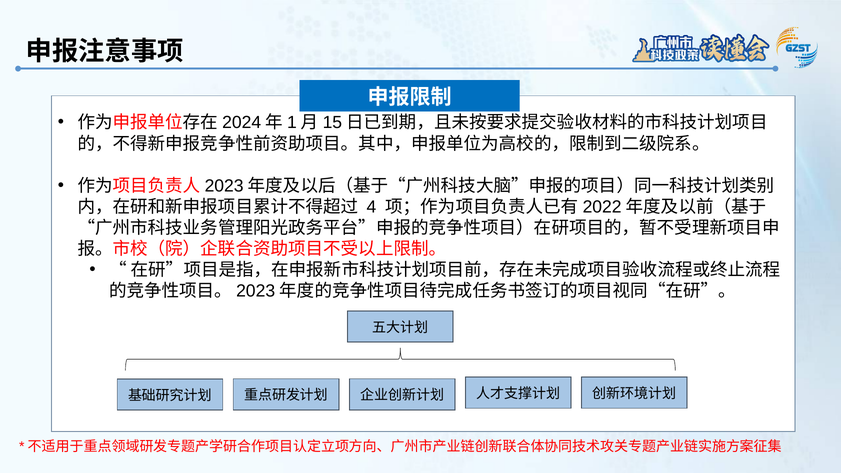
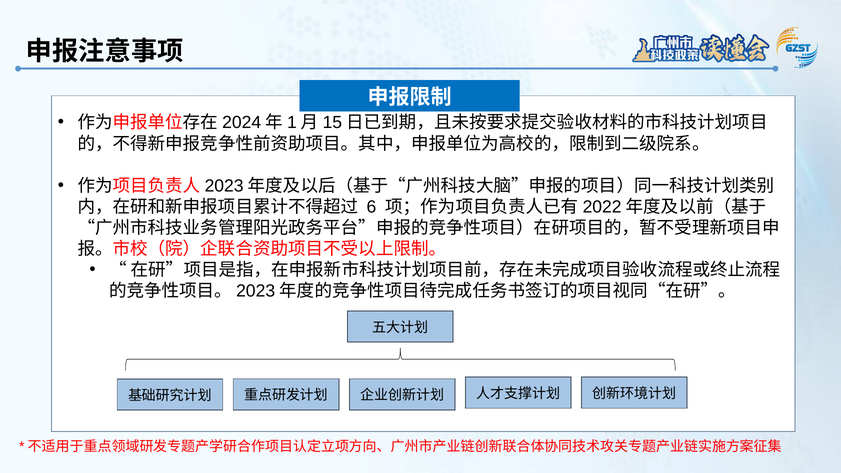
4: 4 -> 6 (371, 207)
